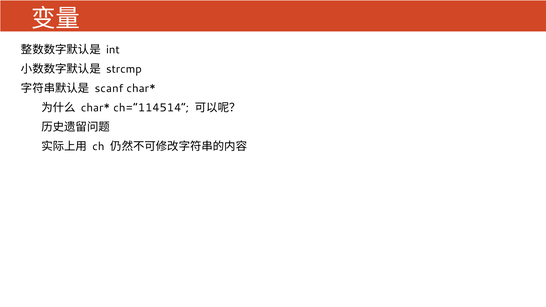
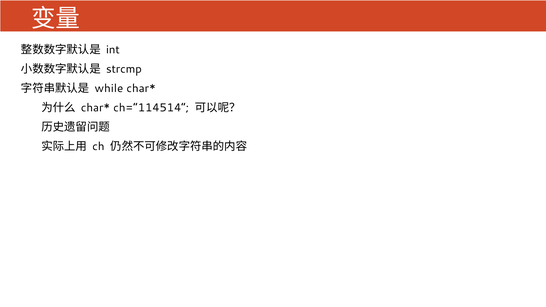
scanf: scanf -> while (109, 88)
